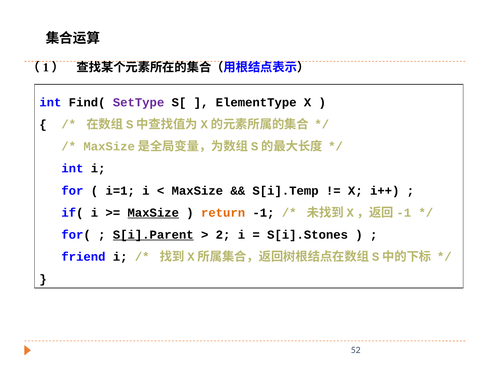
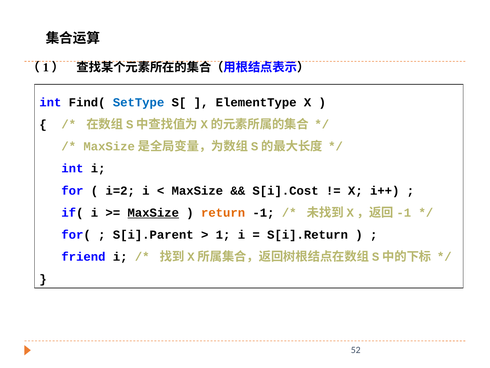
SetType colour: purple -> blue (139, 102)
i=1: i=1 -> i=2 (120, 190)
S[i].Temp: S[i].Temp -> S[i].Cost (286, 190)
S[i].Parent underline: present -> none (153, 234)
2: 2 -> 1 (223, 234)
S[i].Stones: S[i].Stones -> S[i].Return (308, 234)
